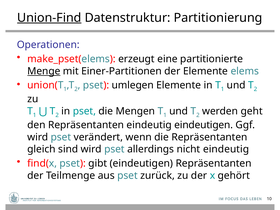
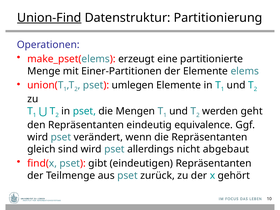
Menge underline: present -> none (44, 71)
eindeutig eindeutigen: eindeutigen -> equivalence (204, 125)
nicht eindeutig: eindeutig -> abgebaut (226, 149)
